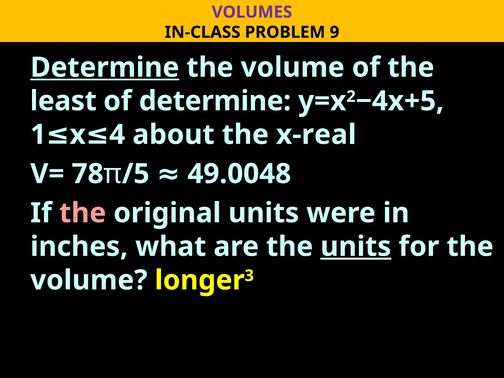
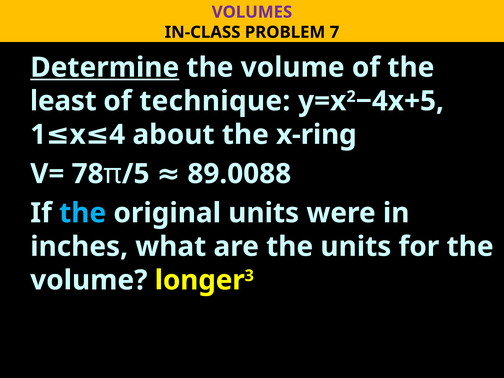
9: 9 -> 7 (335, 32)
of determine: determine -> technique (215, 101)
x-real: x-real -> x-ring (316, 135)
49.0048: 49.0048 -> 89.0088 (239, 174)
the colour: pink -> light blue (83, 213)
units underline: present -> none (356, 247)
